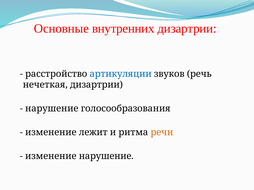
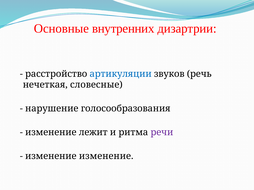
нечеткая дизартрии: дизартрии -> словесные (96, 85)
речи colour: orange -> purple (162, 133)
изменение нарушение: нарушение -> изменение (106, 156)
